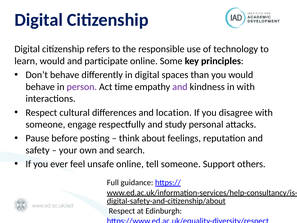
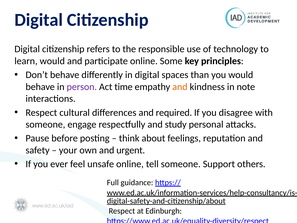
and colour: purple -> orange (180, 87)
in with: with -> note (246, 87)
location: location -> required (174, 112)
search: search -> urgent (131, 150)
